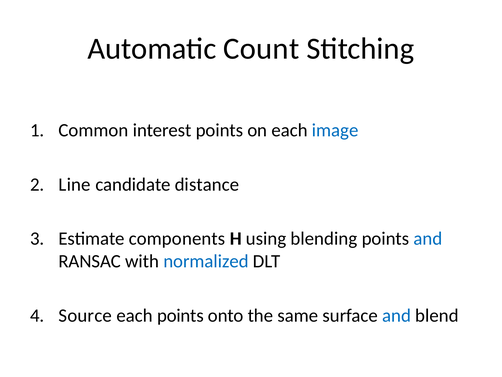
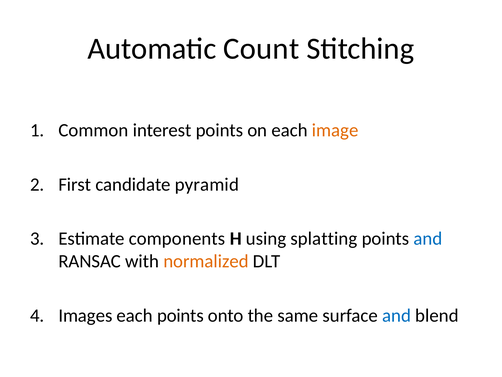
image colour: blue -> orange (335, 130)
Line: Line -> First (75, 184)
distance: distance -> pyramid (207, 184)
blending: blending -> splatting (324, 238)
normalized colour: blue -> orange (206, 261)
Source: Source -> Images (85, 315)
